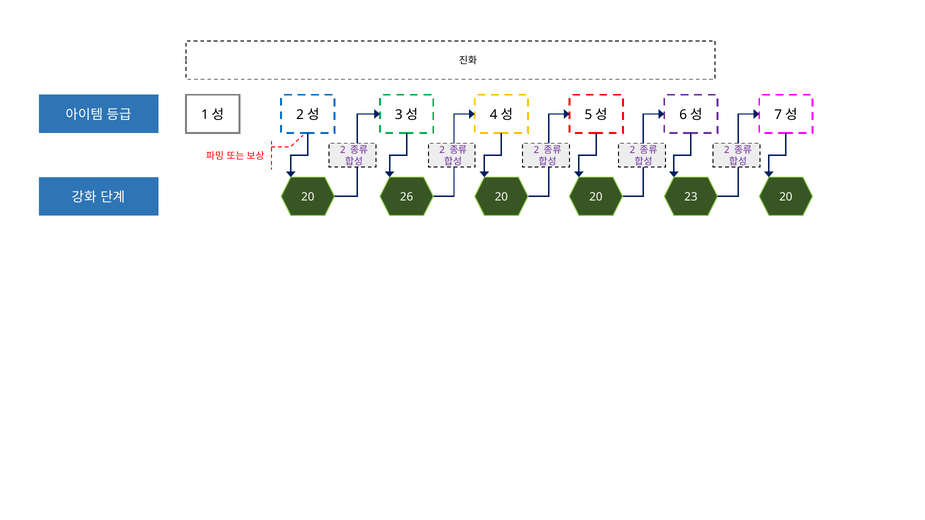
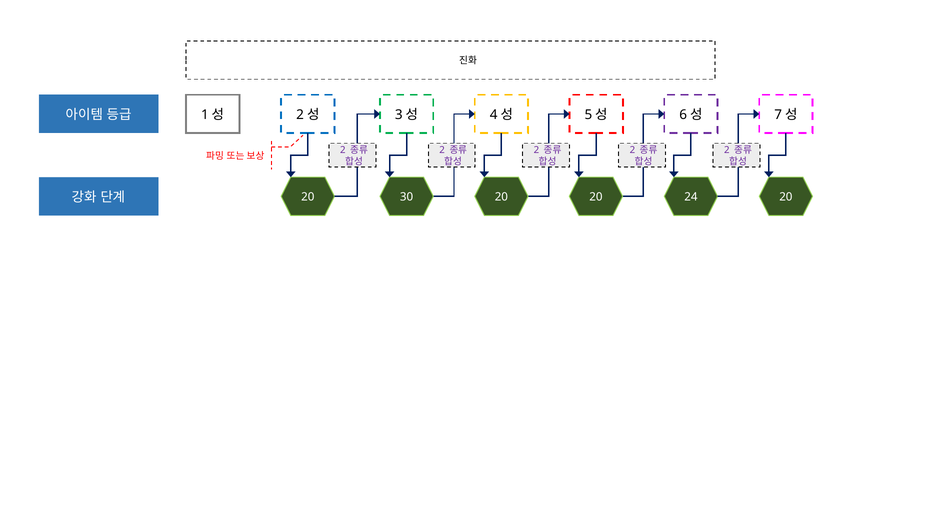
26: 26 -> 30 (407, 197)
23: 23 -> 24 (691, 197)
